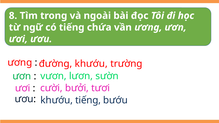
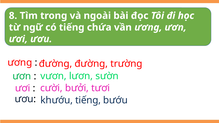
đường khướu: khướu -> đường (91, 64)
